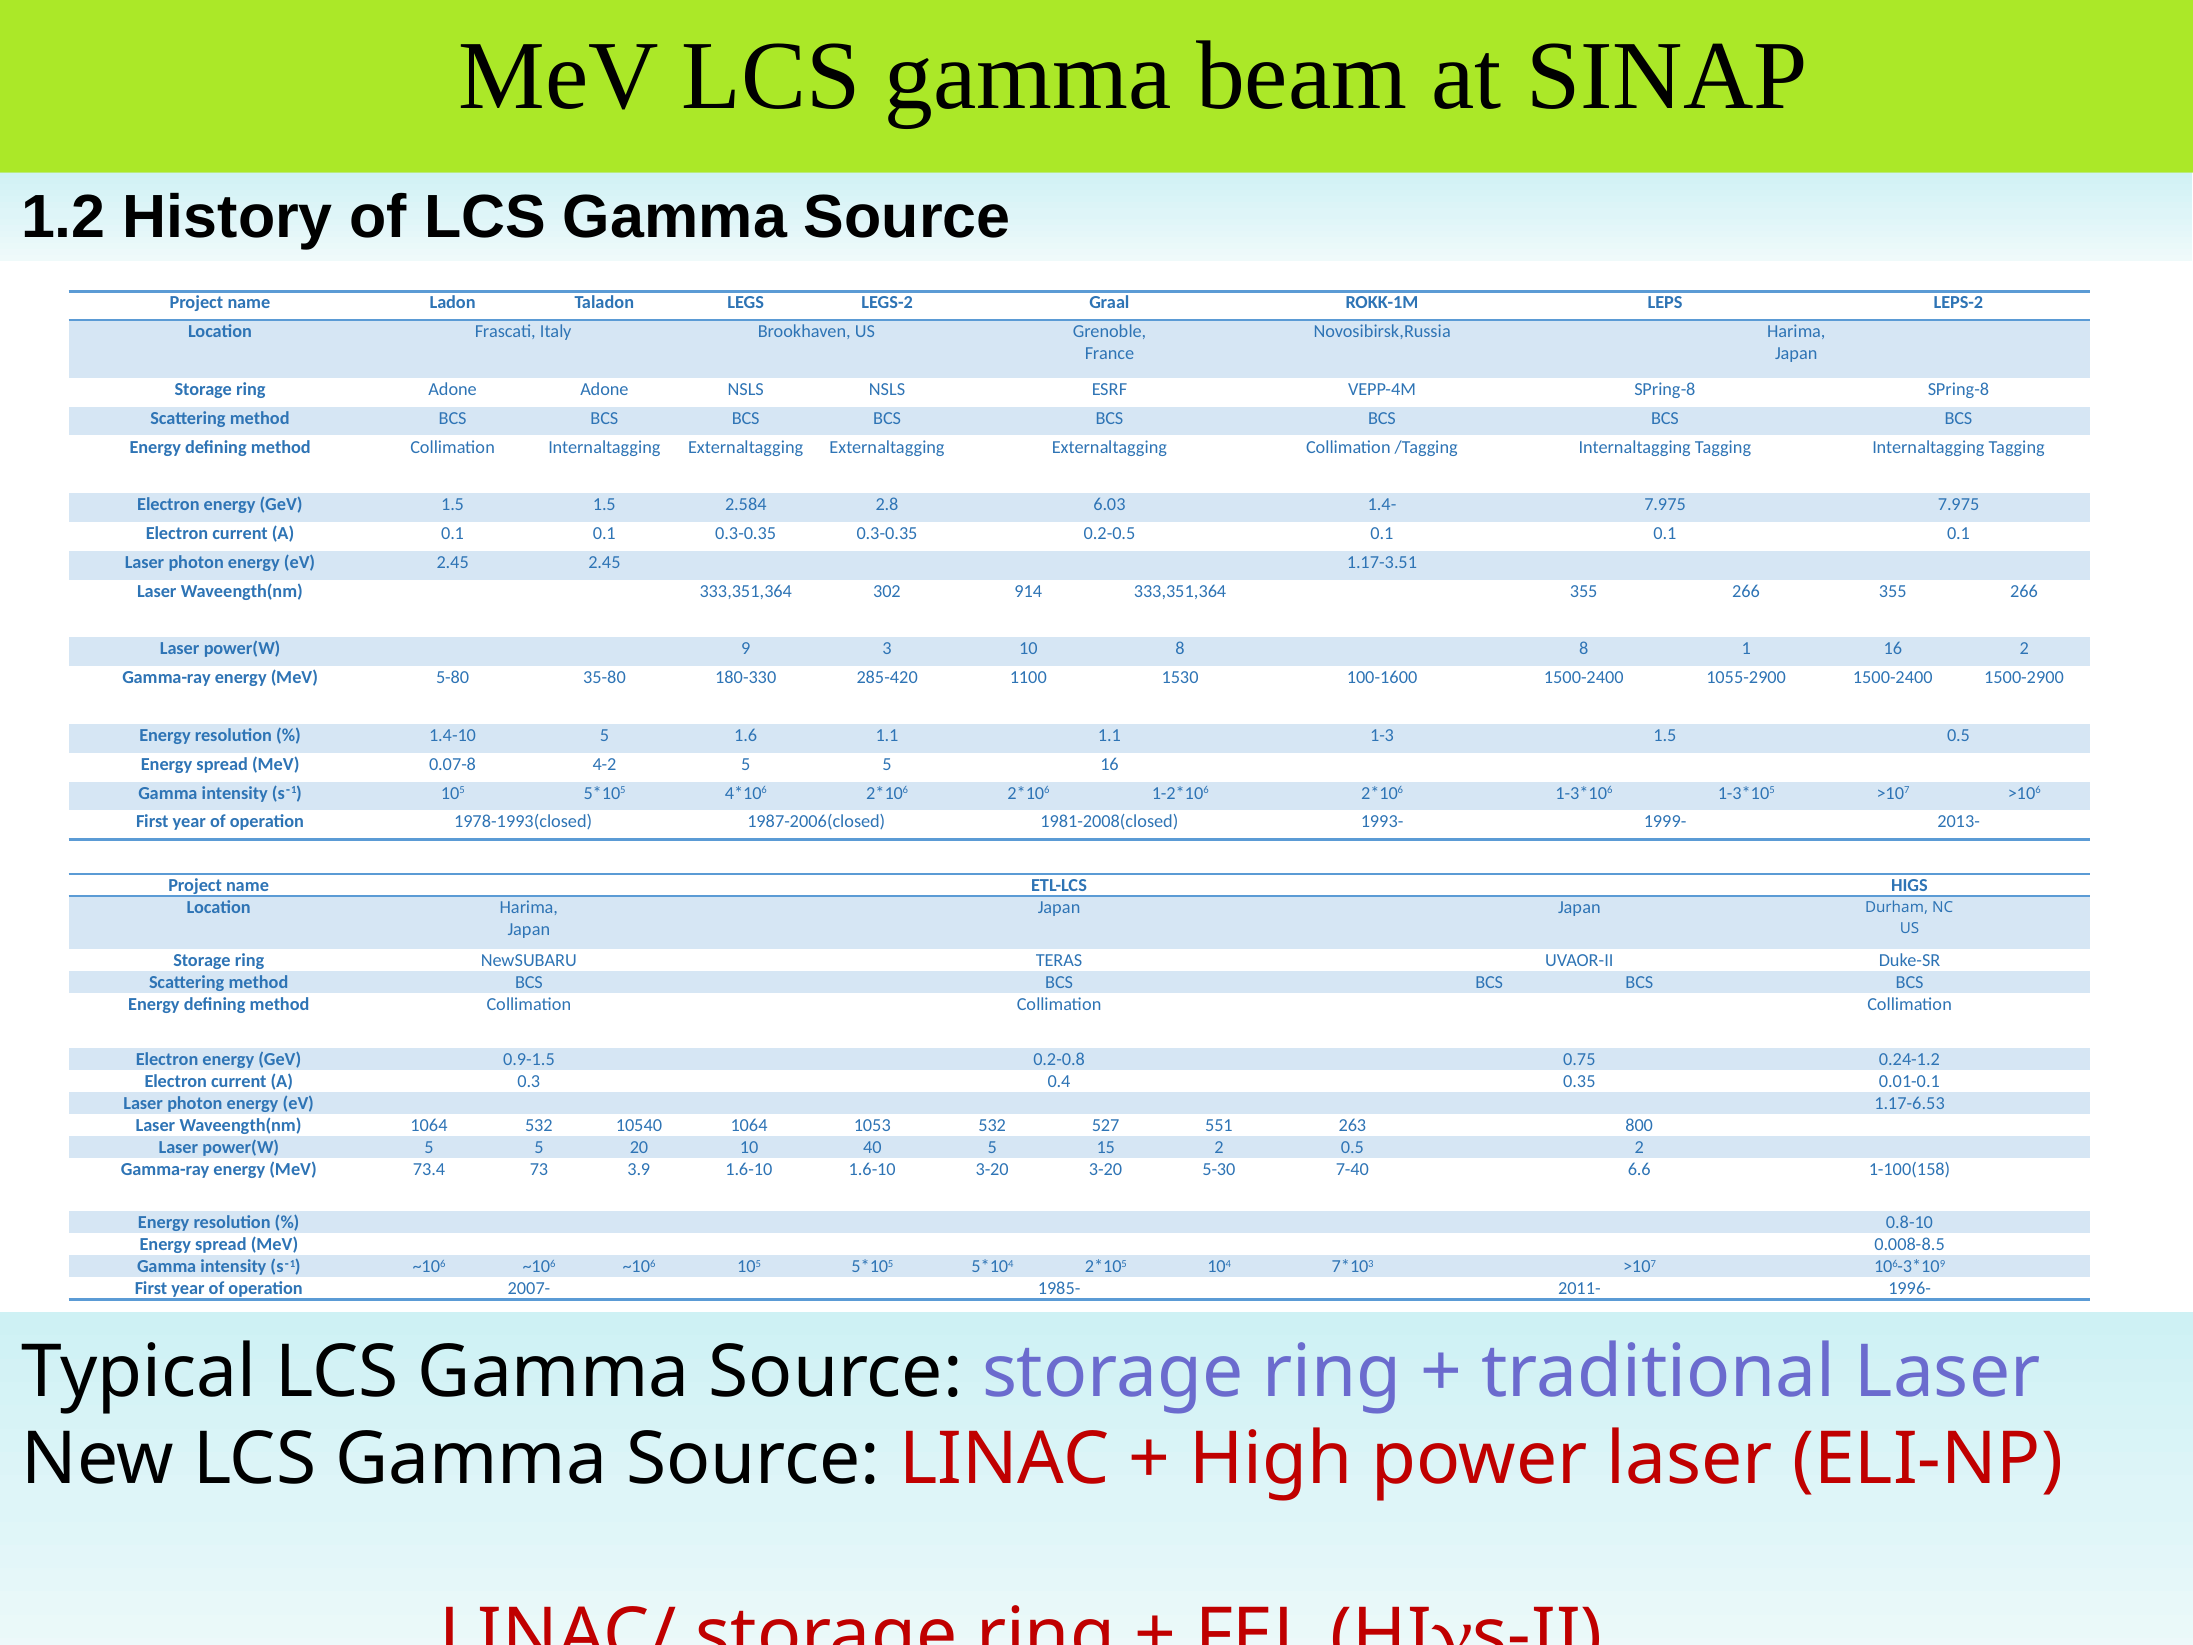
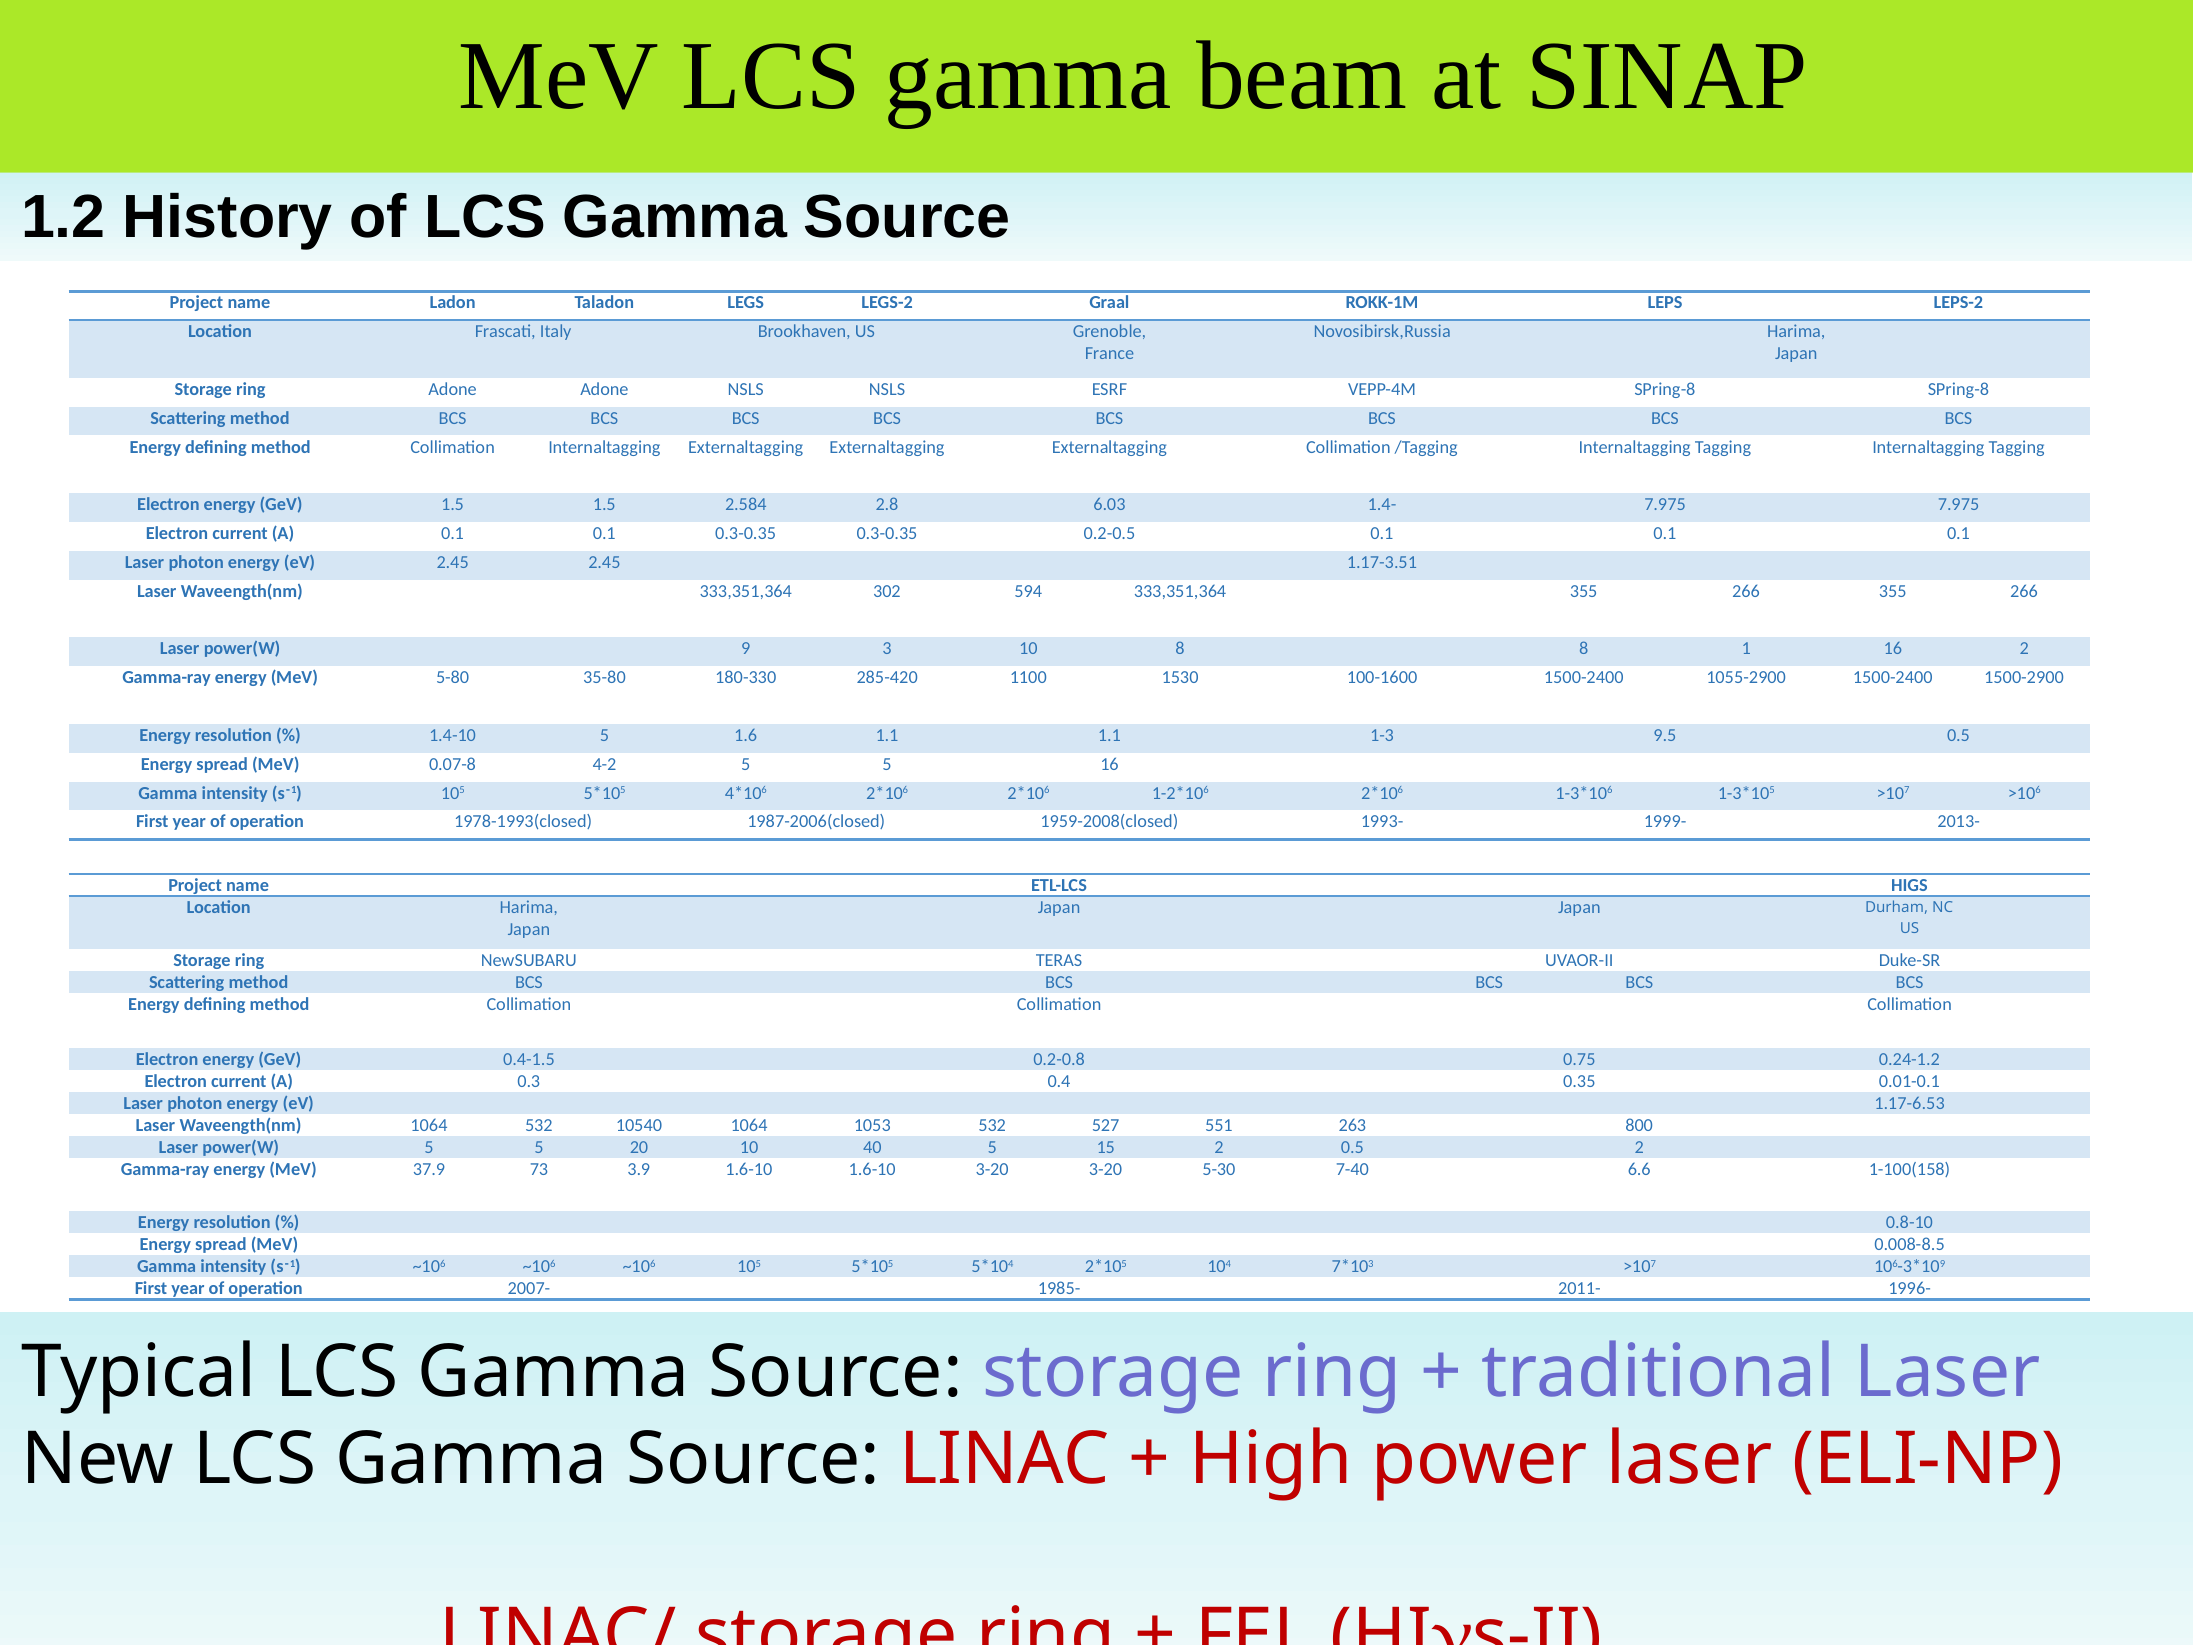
914: 914 -> 594 (1028, 591)
1-3 1.5: 1.5 -> 9.5 (1665, 735)
1981-2008(closed: 1981-2008(closed -> 1959-2008(closed (1109, 822)
0.9-1.5: 0.9-1.5 -> 0.4-1.5 (529, 1060)
73.4: 73.4 -> 37.9 (429, 1170)
